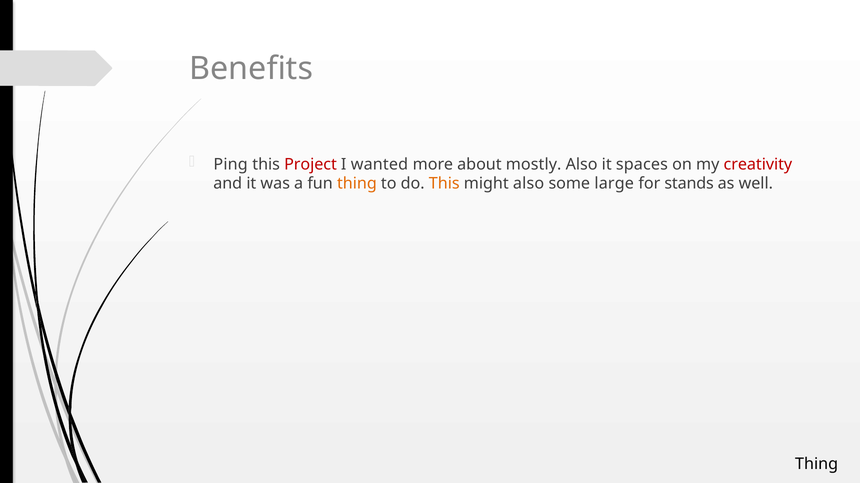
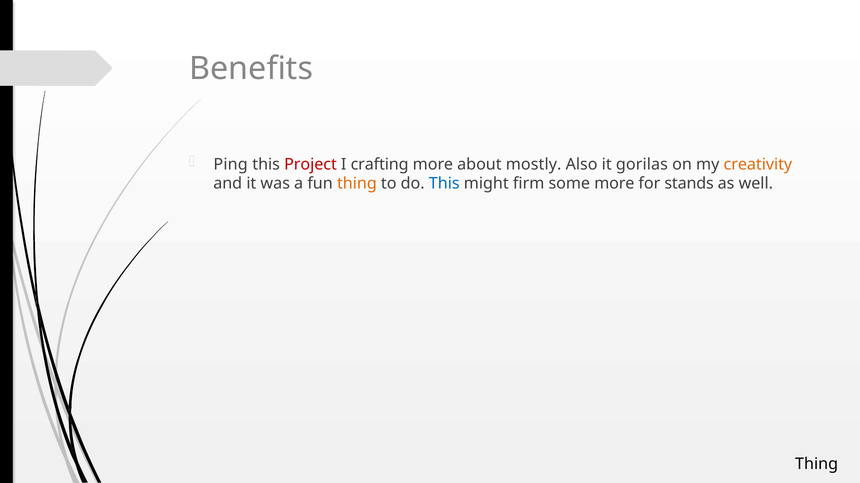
wanted: wanted -> crafting (380, 165)
spaces: spaces -> gorilas (642, 165)
creativity colour: red -> orange (758, 165)
This colour: orange -> blue (444, 184)
might also: also -> firm (529, 184)
some large: large -> more (614, 184)
